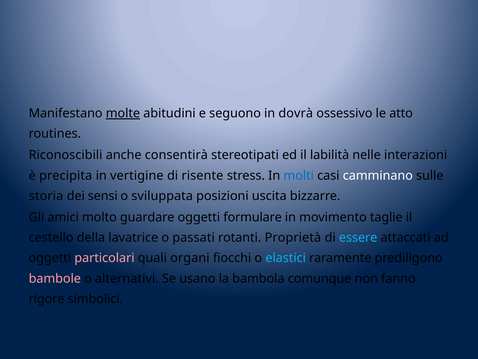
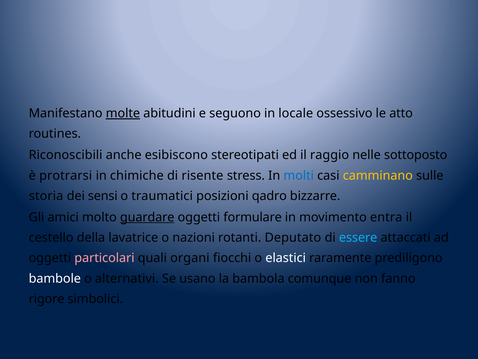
dovrà: dovrà -> locale (296, 113)
consentirà: consentirà -> esibiscono (176, 155)
labilità: labilità -> raggio (330, 155)
interazioni: interazioni -> sottoposto (416, 155)
precipita: precipita -> protrarsi (66, 175)
vertigine: vertigine -> chimiche (137, 175)
camminano colour: white -> yellow (378, 175)
sviluppata: sviluppata -> traumatici (162, 196)
uscita: uscita -> qadro (269, 196)
guardare underline: none -> present (147, 217)
taglie: taglie -> entra (386, 217)
passati: passati -> nazioni (194, 237)
Proprietà: Proprietà -> Deputato (293, 237)
elastici colour: light blue -> white (286, 258)
bambole colour: pink -> white (55, 278)
